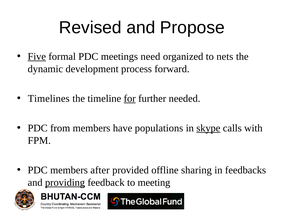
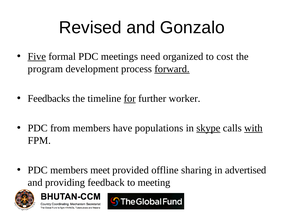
Propose: Propose -> Gonzalo (192, 27)
nets: nets -> cost (225, 57)
dynamic: dynamic -> program (45, 69)
forward underline: none -> present (172, 69)
Timelines: Timelines -> Feedbacks (49, 99)
needed: needed -> worker (185, 99)
with underline: none -> present (253, 128)
after: after -> meet (100, 170)
feedbacks: feedbacks -> advertised (246, 170)
providing underline: present -> none (65, 182)
